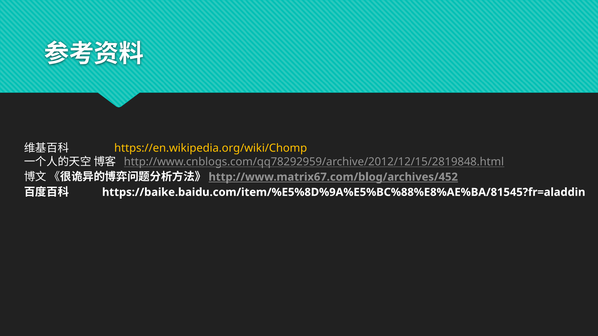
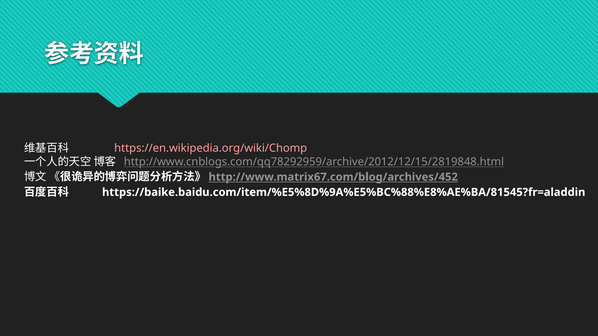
https://en.wikipedia.org/wiki/Chomp colour: yellow -> pink (211, 148)
